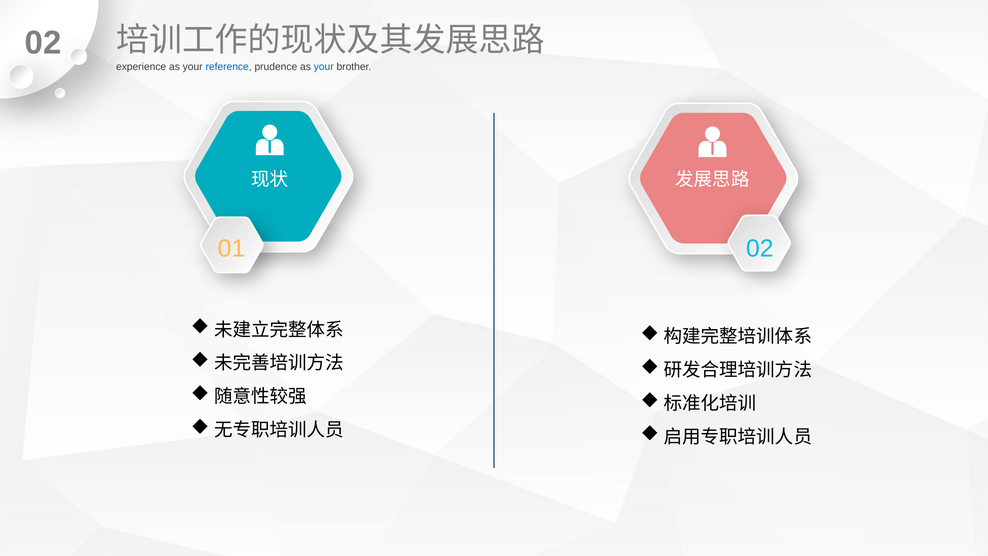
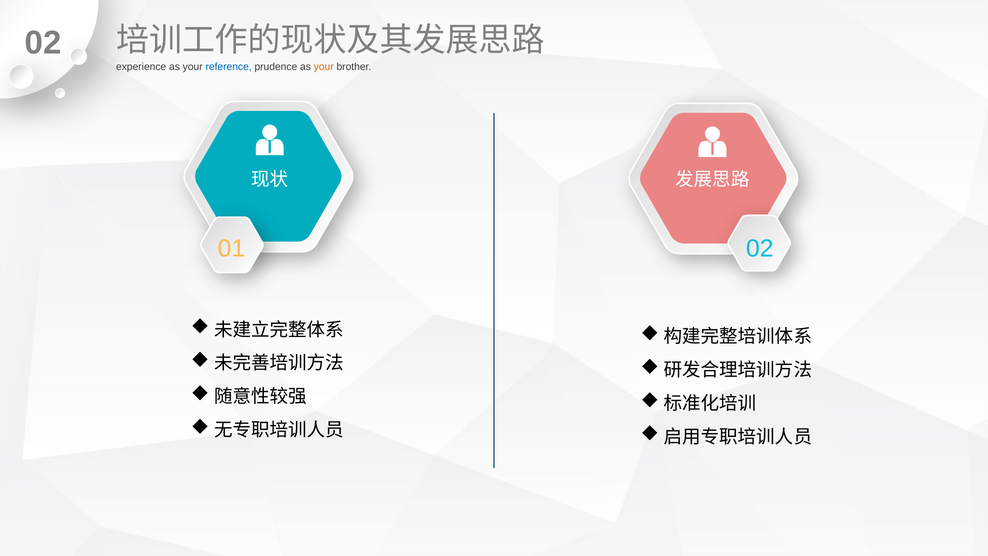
your colour: blue -> orange (324, 67)
